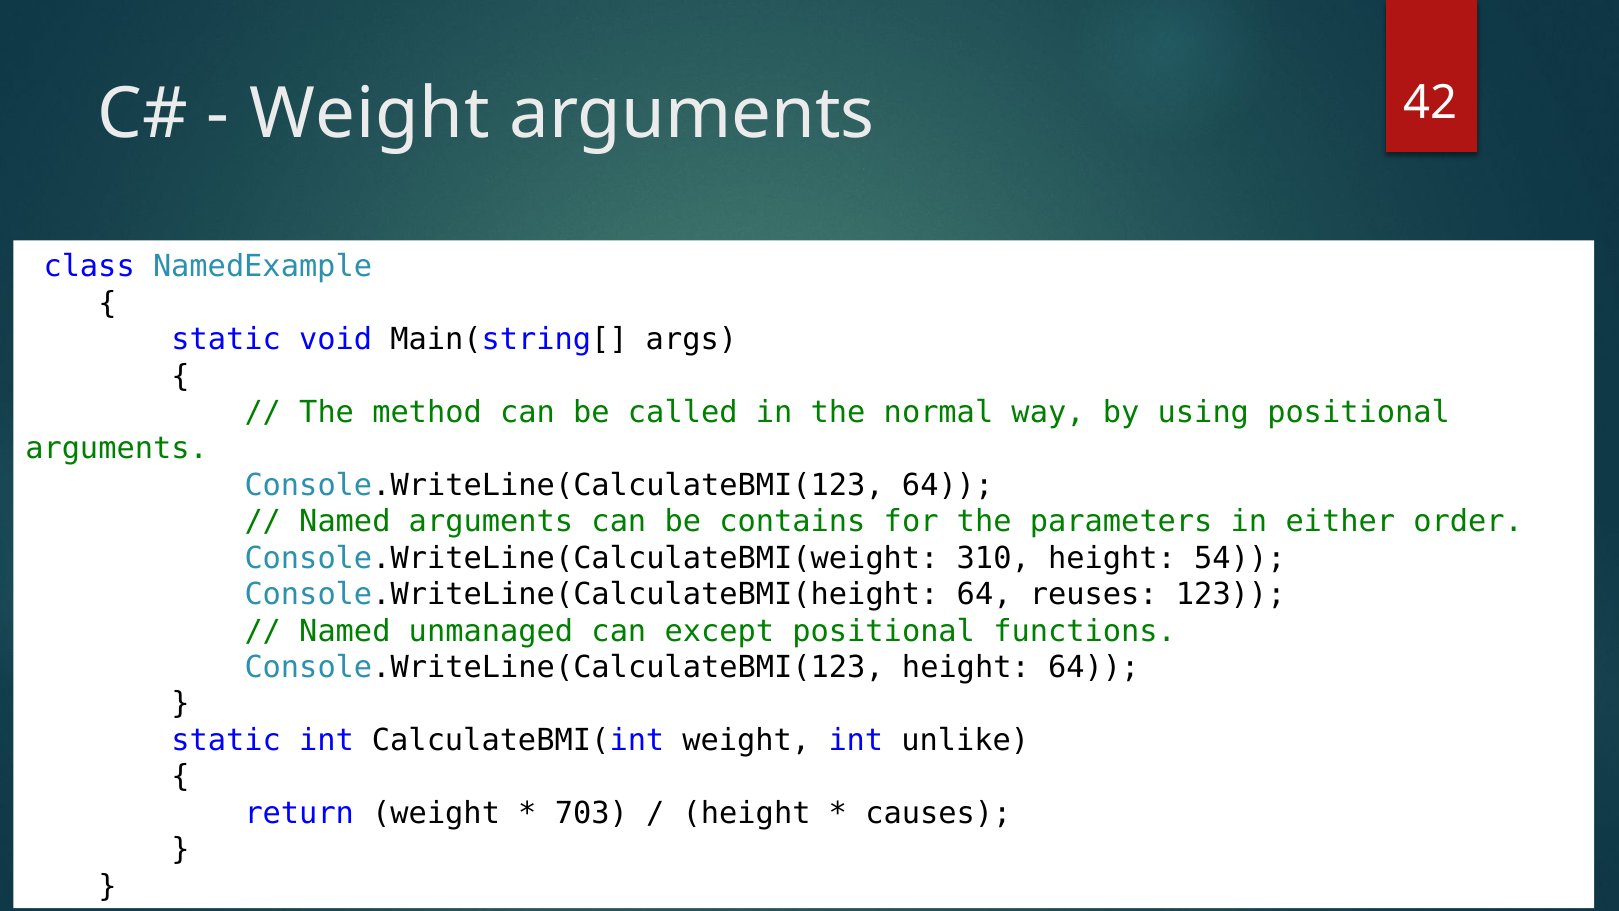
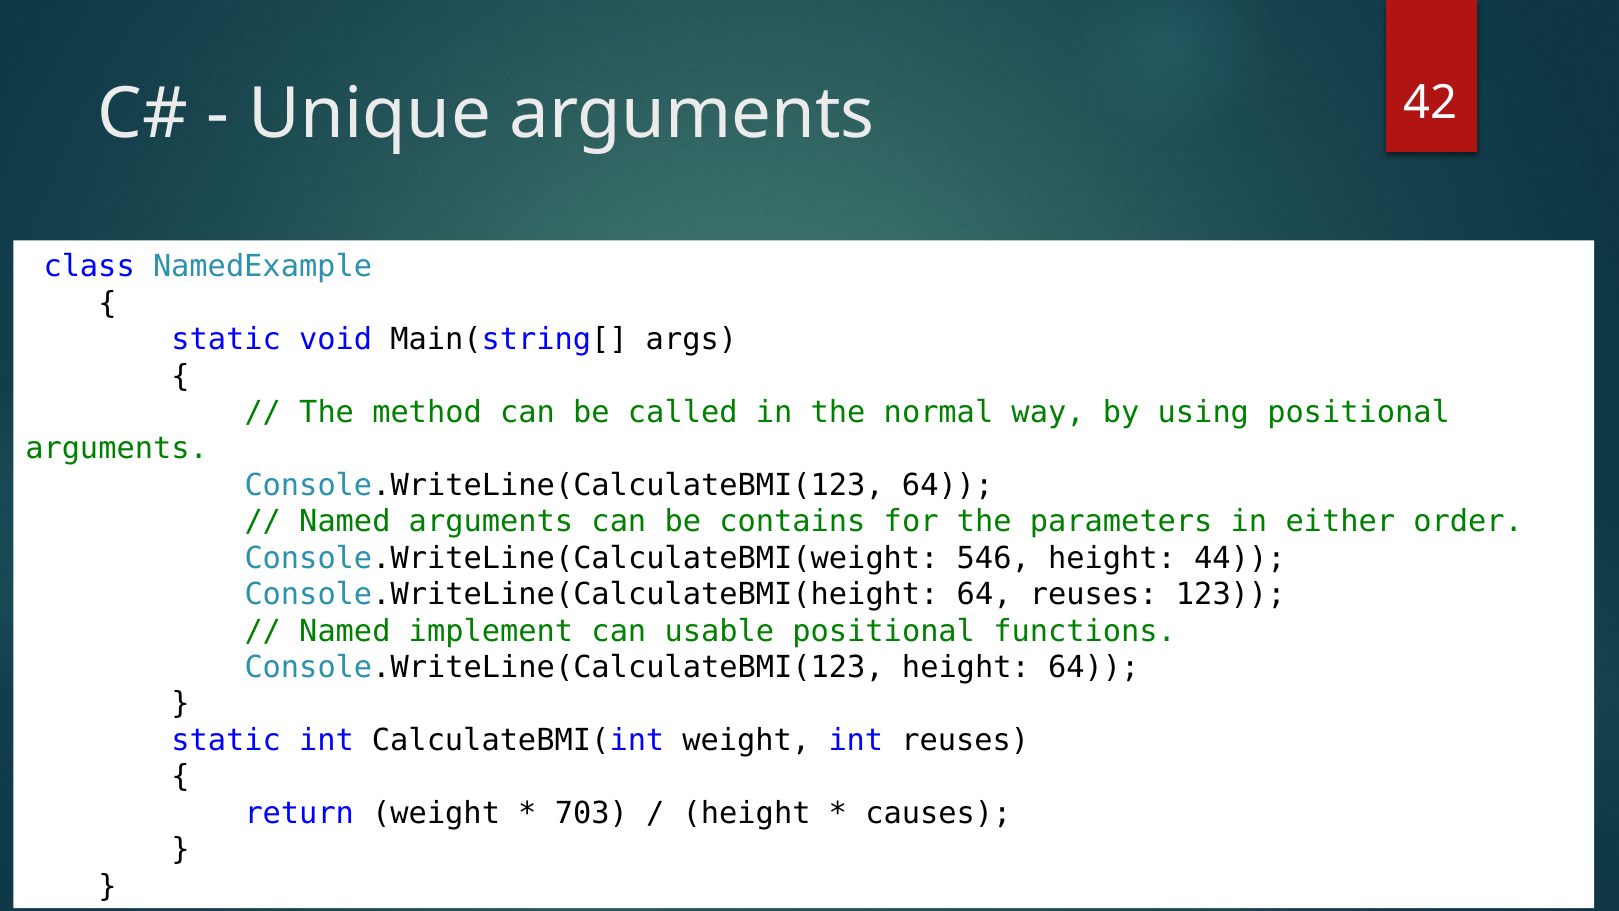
Weight: Weight -> Unique (370, 114)
310: 310 -> 546 (993, 558)
54: 54 -> 44 (1240, 558)
unmanaged: unmanaged -> implement (491, 631)
except: except -> usable (719, 631)
int unlike: unlike -> reuses (965, 740)
